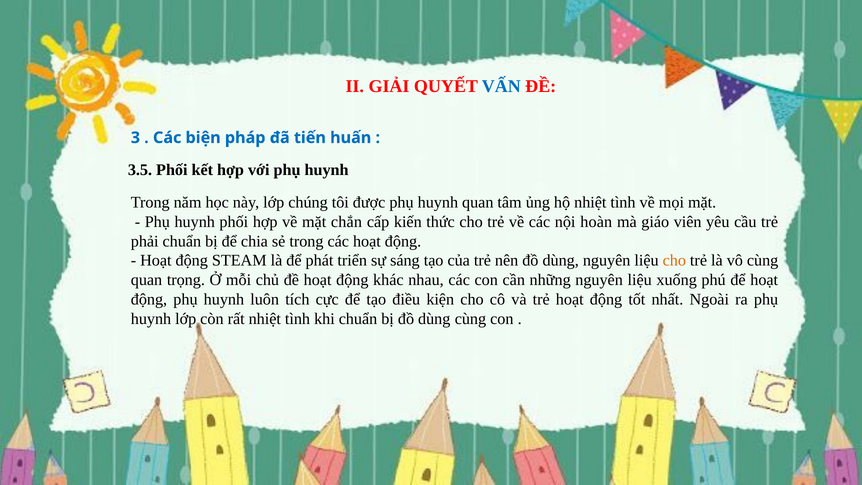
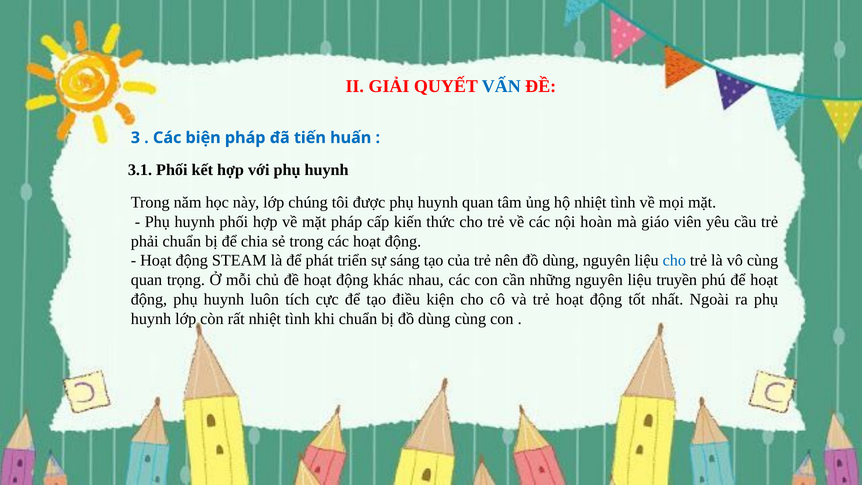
3.5: 3.5 -> 3.1 (140, 170)
mặt chắn: chắn -> pháp (347, 222)
cho colour: orange -> blue (674, 261)
xuống: xuống -> truyền (677, 280)
